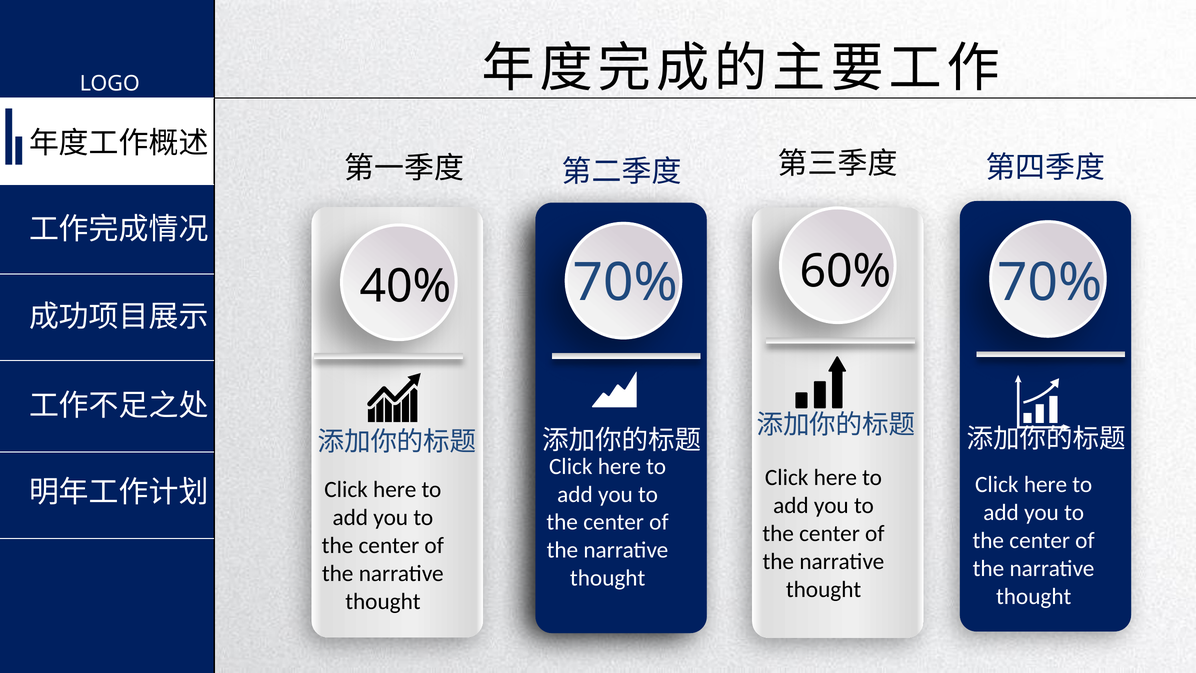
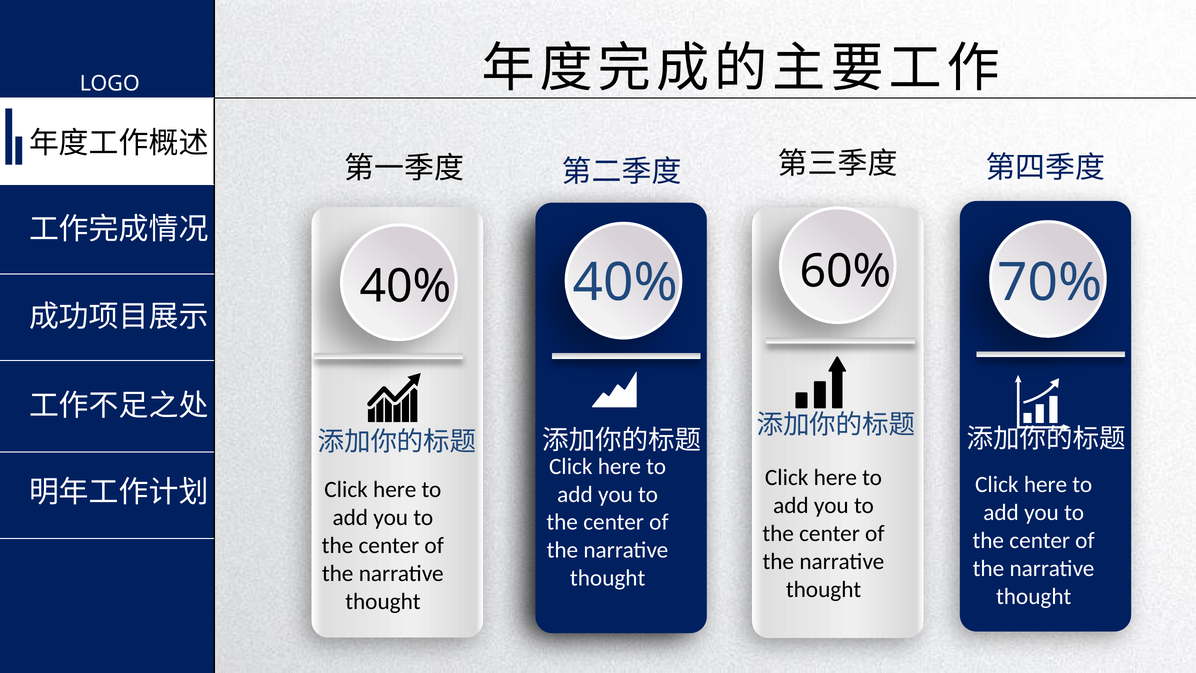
40% 70%: 70% -> 40% (625, 283)
